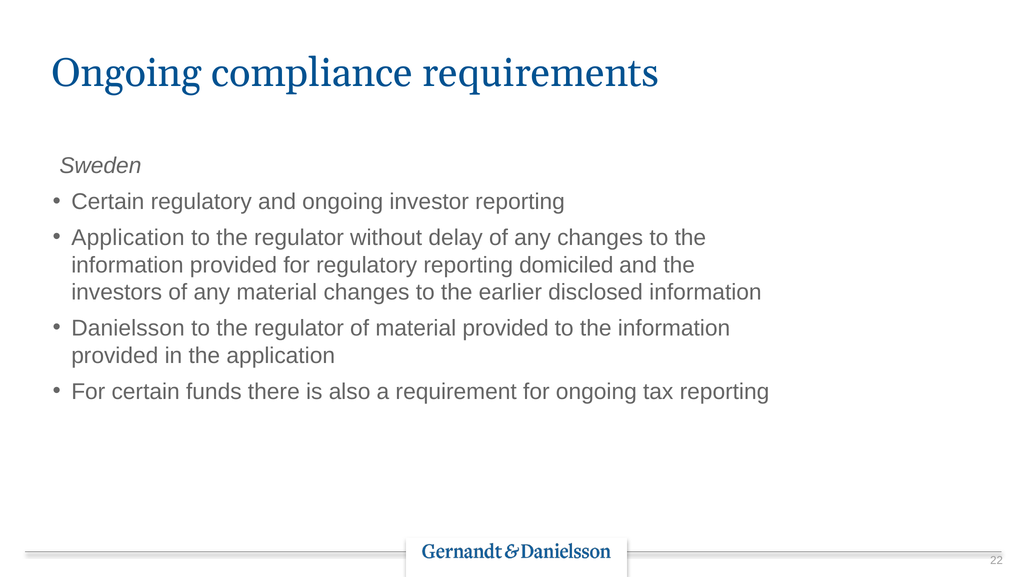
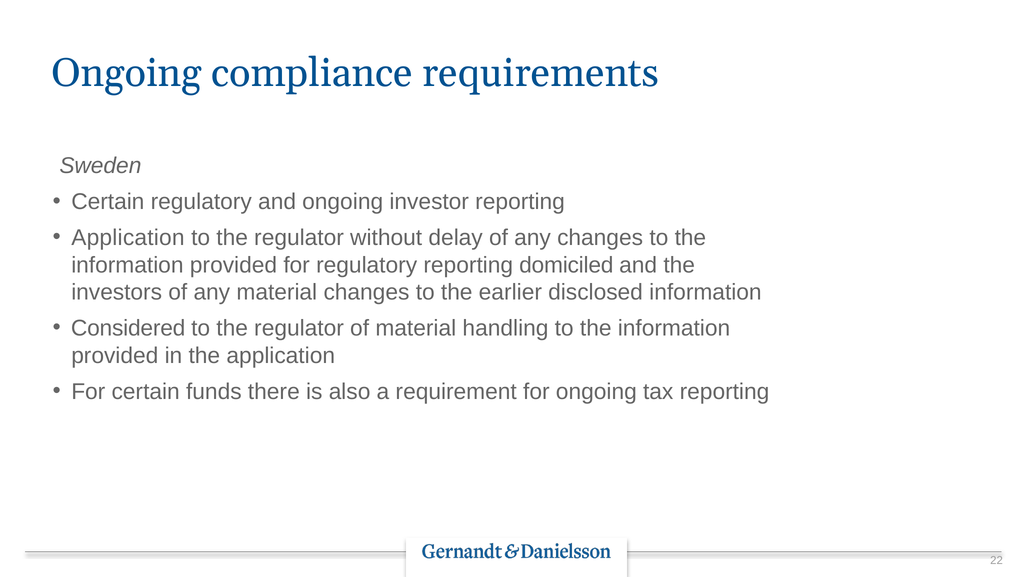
Danielsson: Danielsson -> Considered (128, 328)
material provided: provided -> handling (506, 328)
